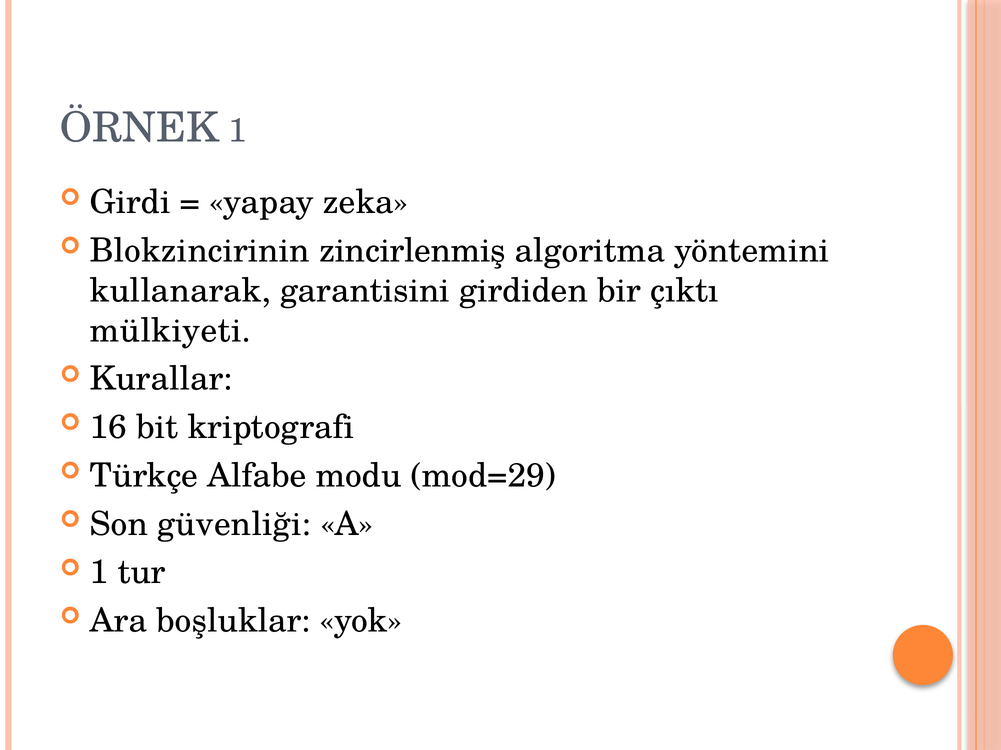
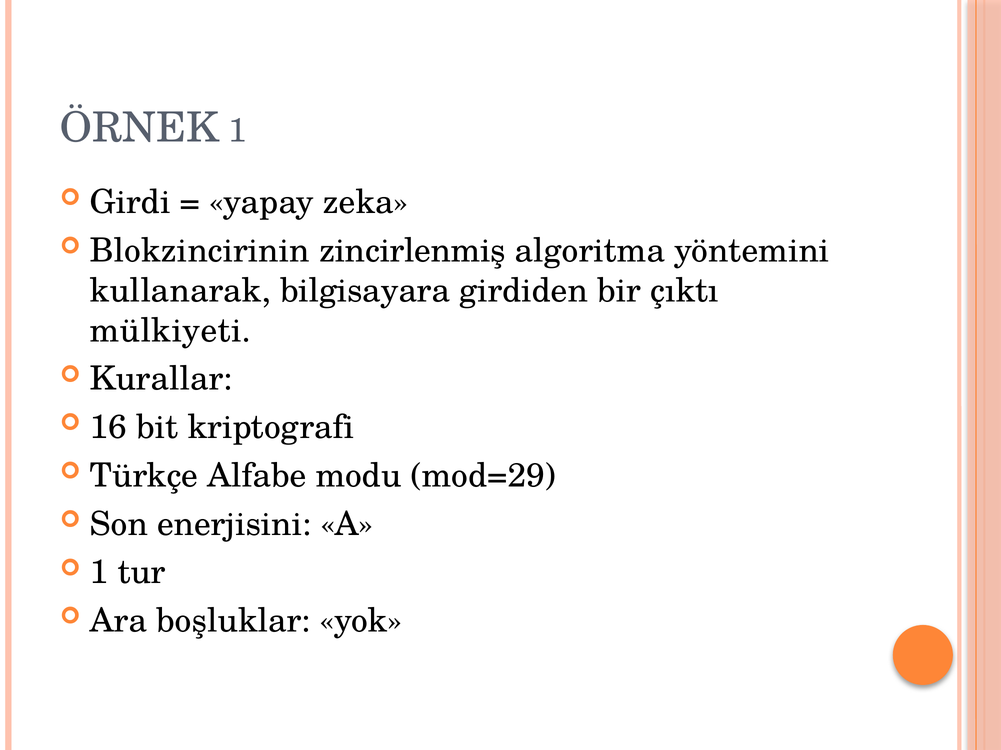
garantisini: garantisini -> bilgisayara (365, 291)
güvenliği: güvenliği -> enerjisini (234, 525)
